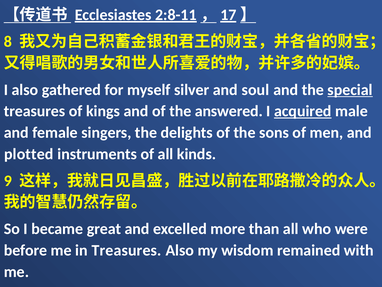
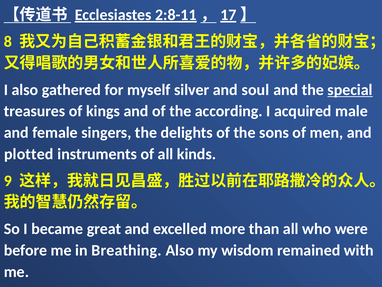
answered: answered -> according (229, 111)
acquired underline: present -> none (303, 111)
in Treasures: Treasures -> Breathing (127, 250)
